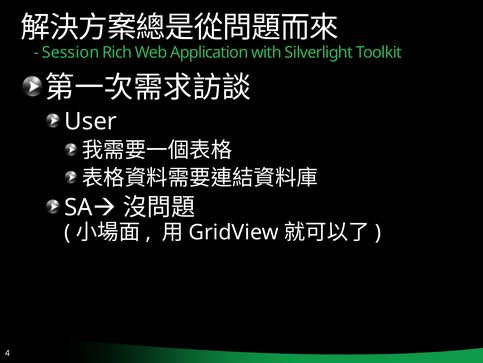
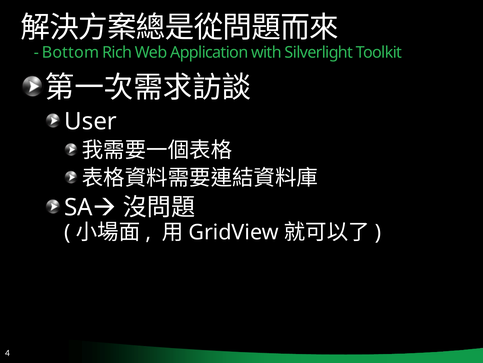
Session: Session -> Bottom (70, 53)
